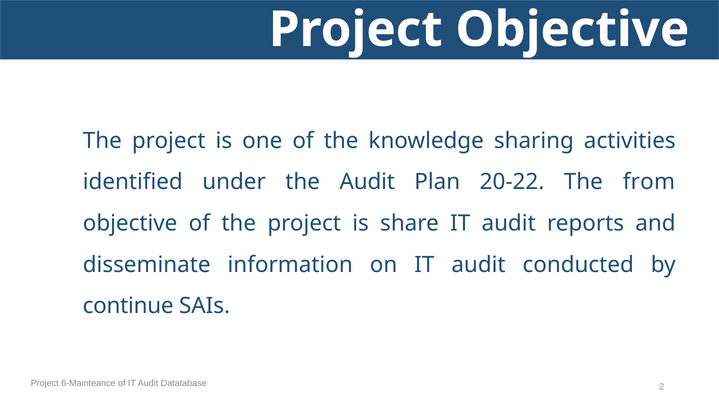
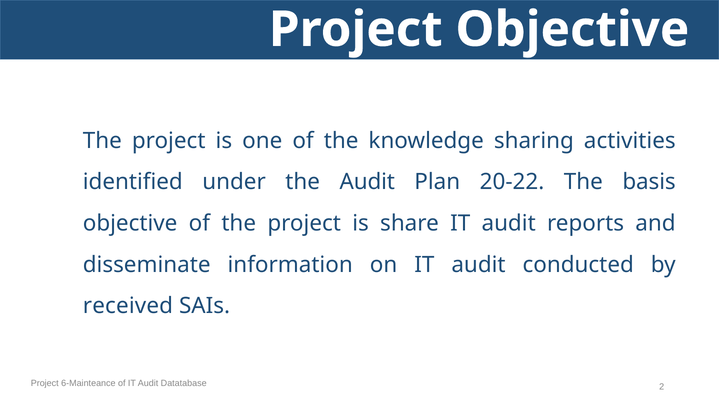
from: from -> basis (649, 182)
continue: continue -> received (128, 306)
